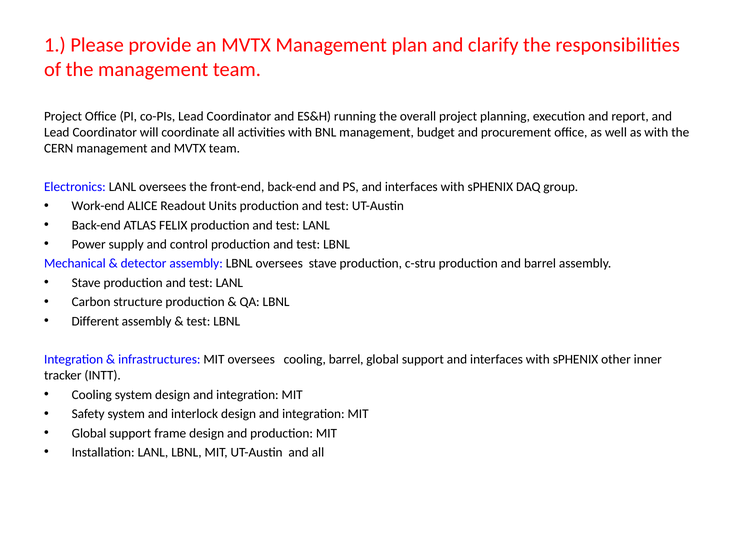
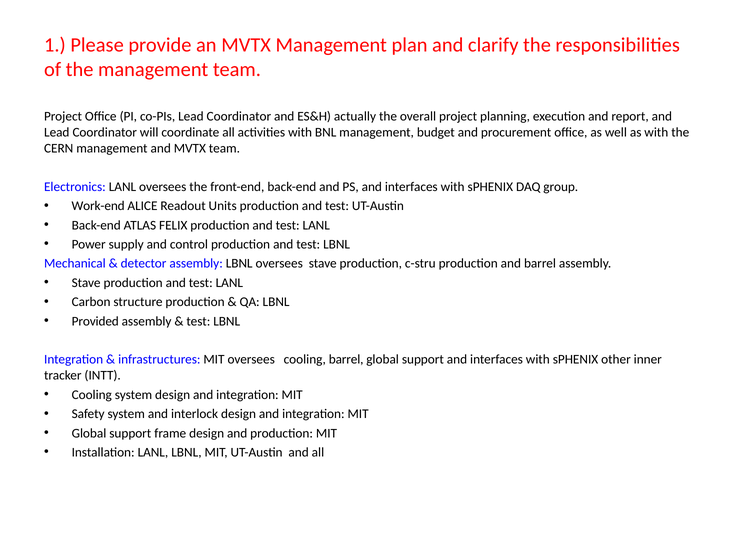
running: running -> actually (355, 116)
Different: Different -> Provided (95, 321)
